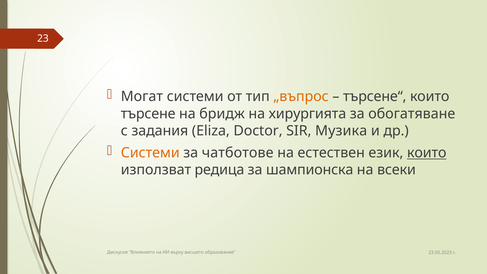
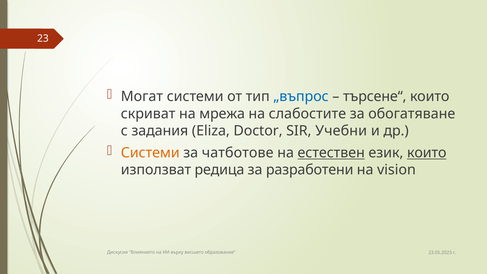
„въпрос colour: orange -> blue (301, 97)
търсене: търсене -> скриват (148, 114)
бридж: бридж -> мрежа (222, 114)
хирургията: хирургията -> слабостите (307, 114)
Музика: Музика -> Учебни (341, 131)
естествен underline: none -> present (331, 153)
шампионска: шампионска -> разработени (310, 170)
всеки: всеки -> vision (396, 170)
